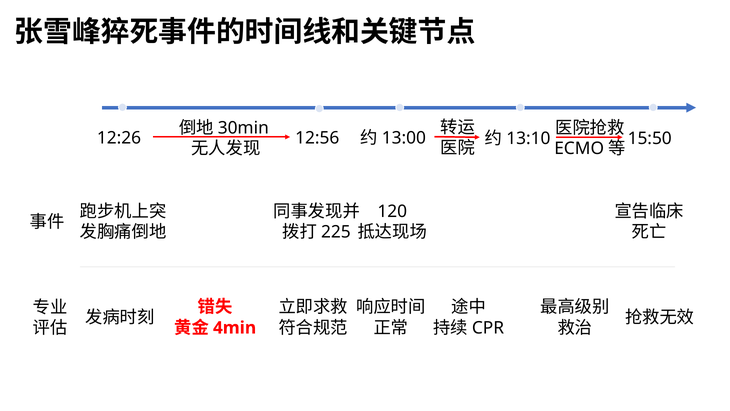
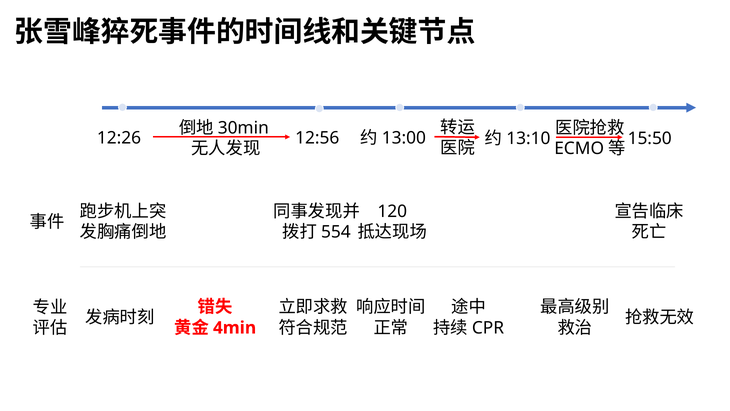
225: 225 -> 554 (336, 232)
